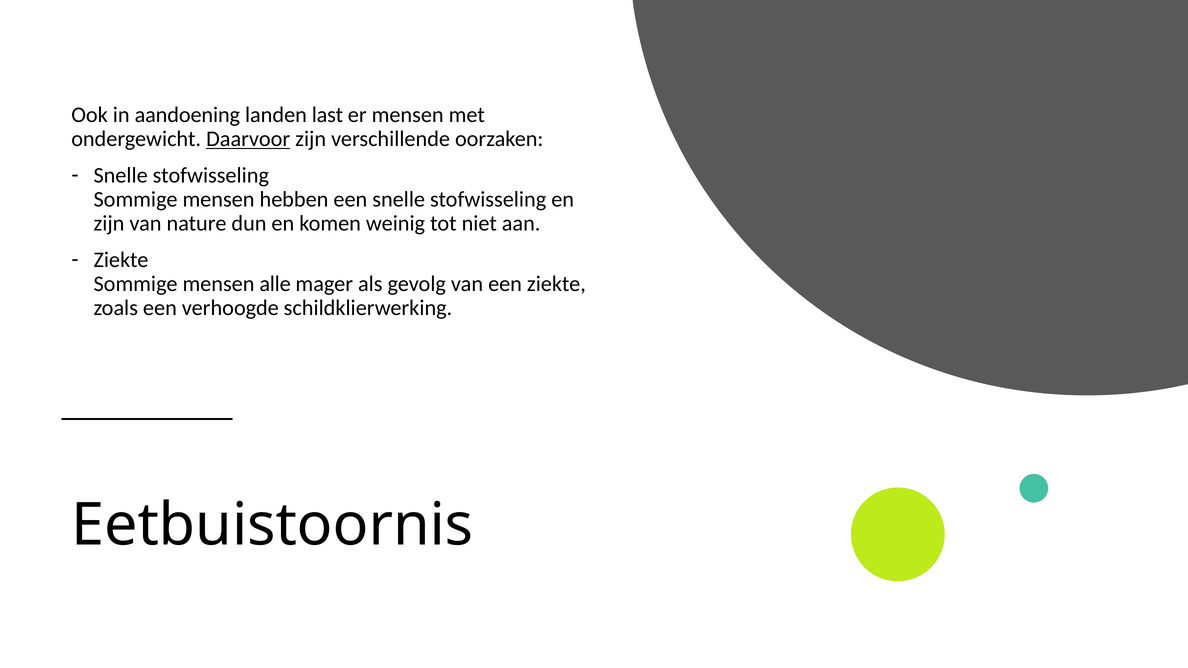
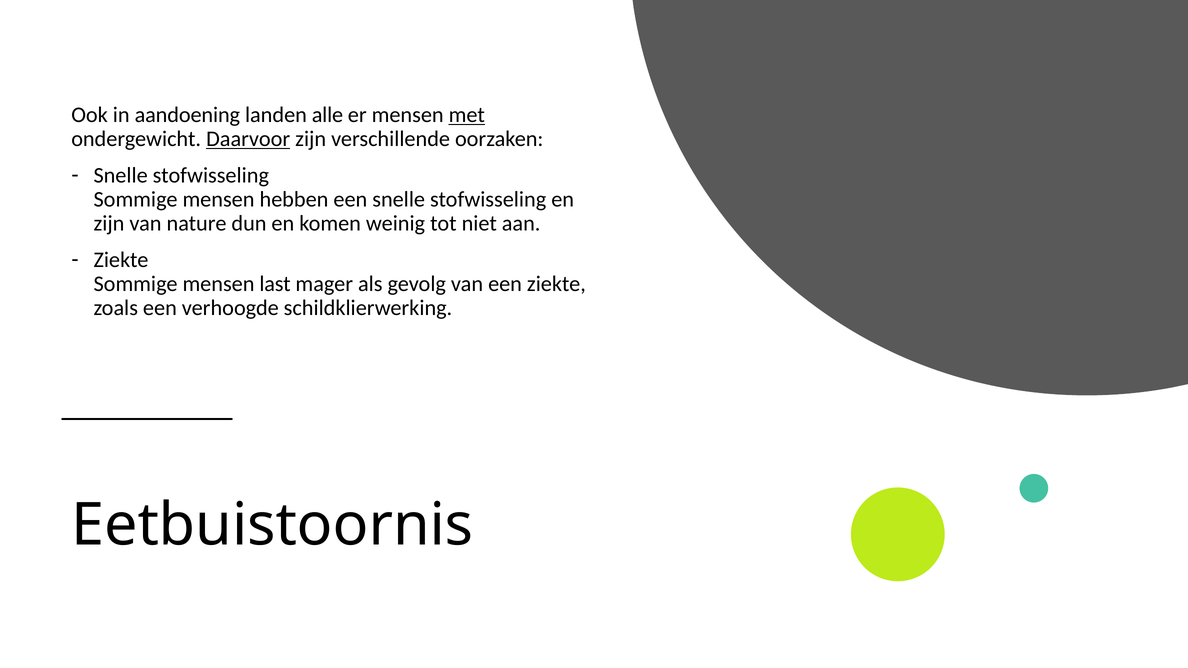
last: last -> alle (327, 115)
met underline: none -> present (467, 115)
alle: alle -> last (275, 284)
